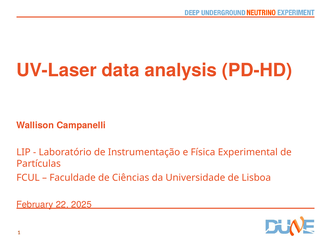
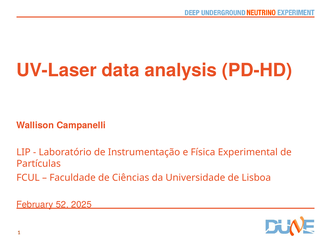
22: 22 -> 52 (62, 205)
